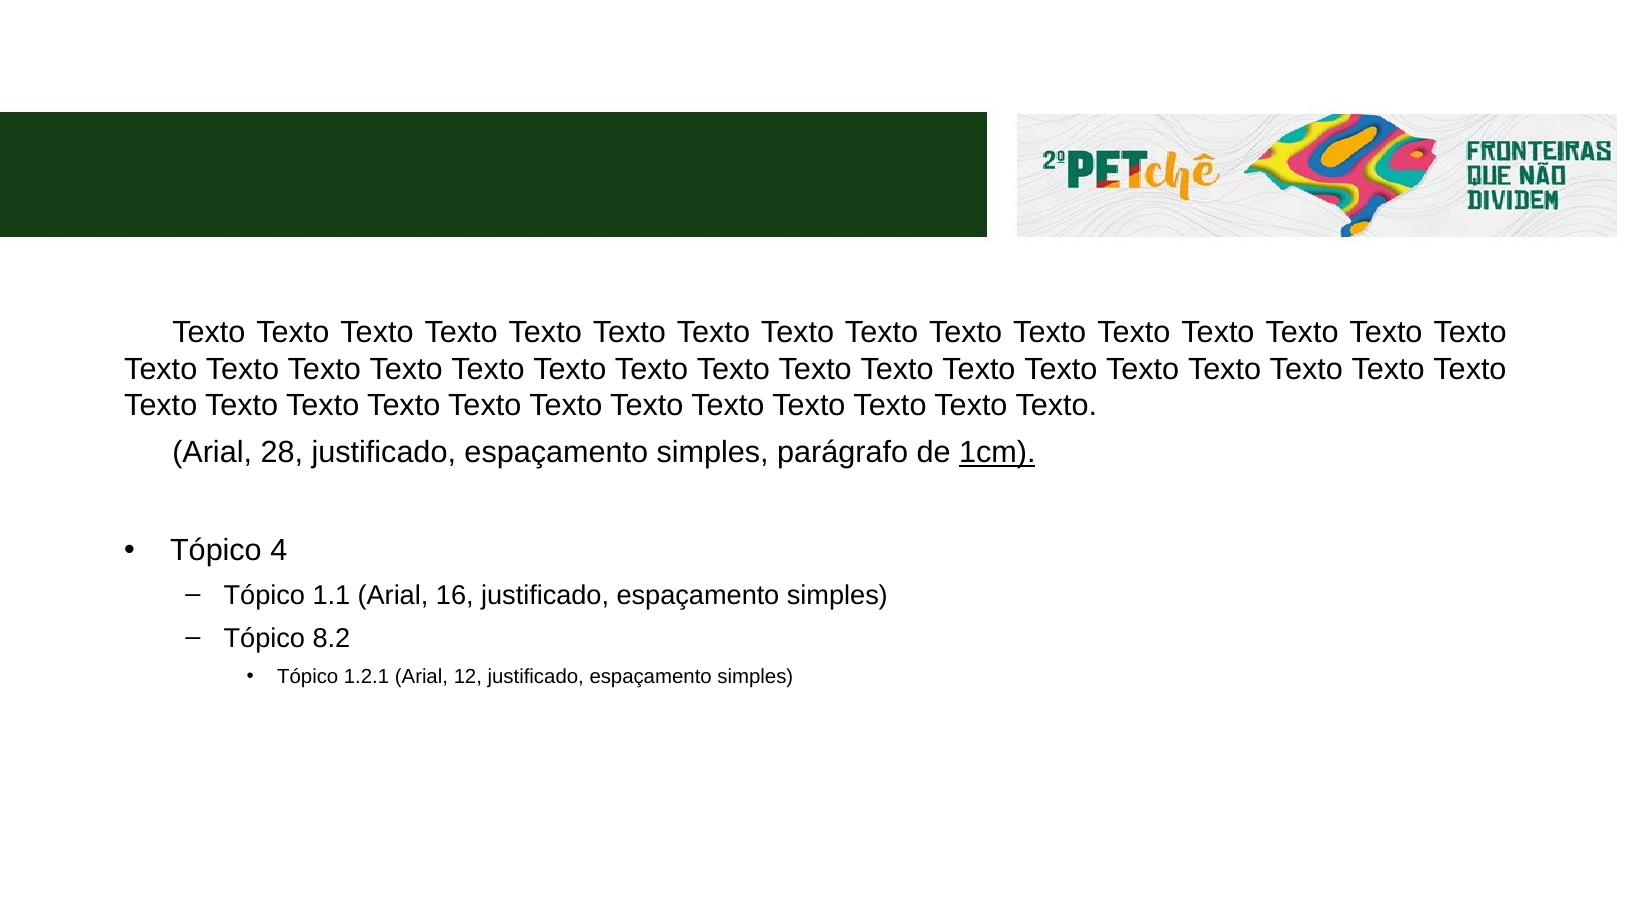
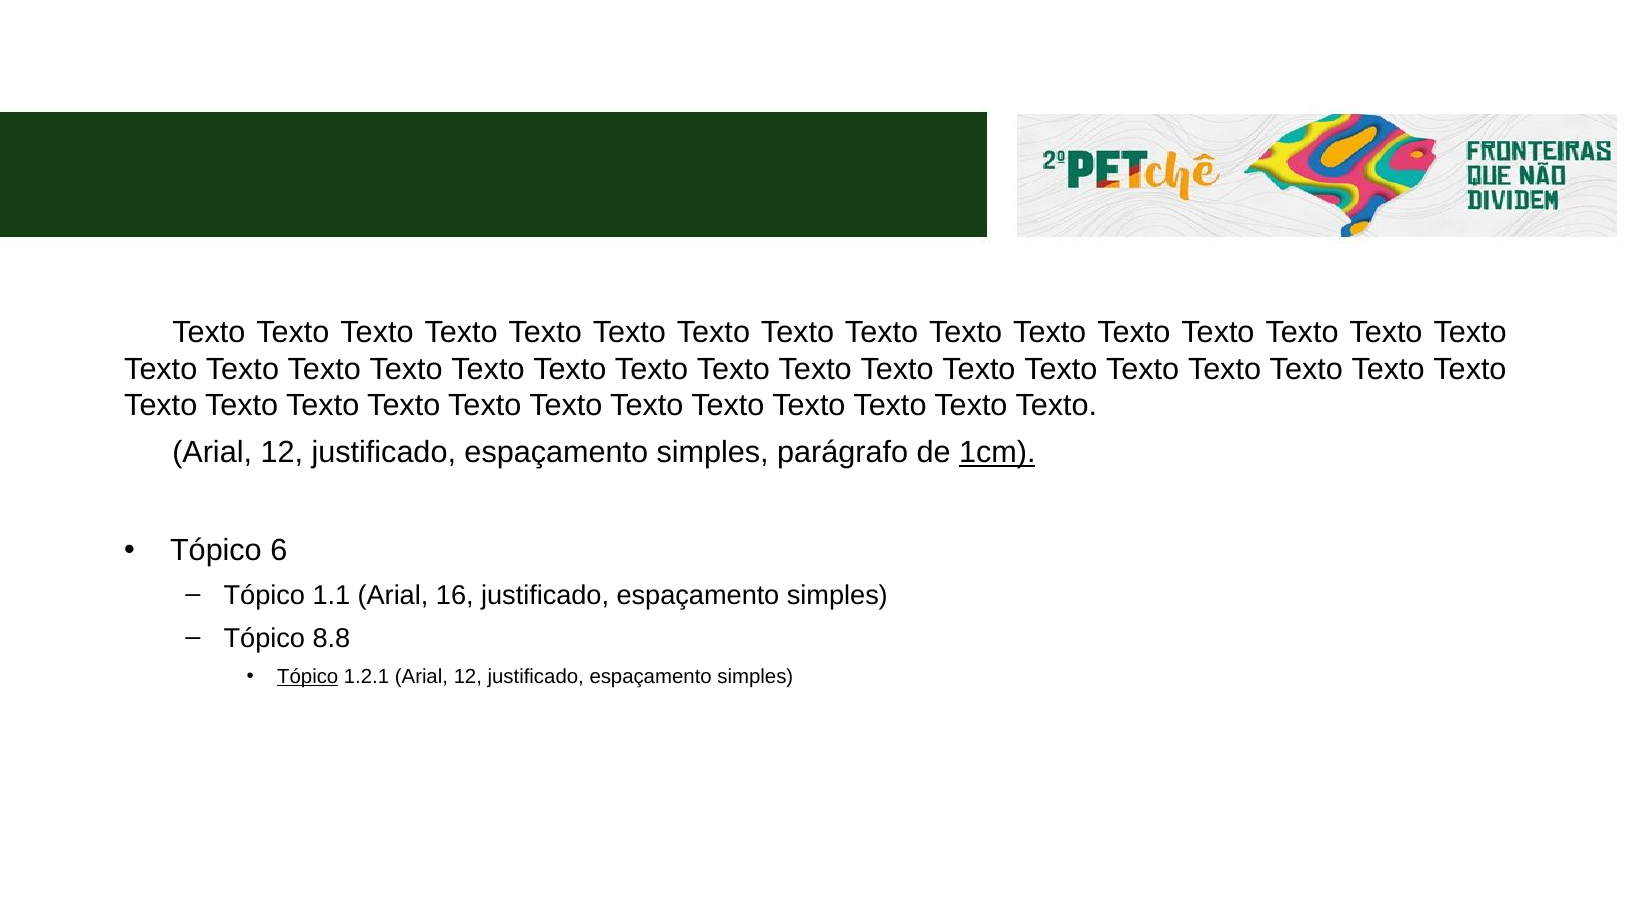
28: 28 -> 12 (282, 453)
4: 4 -> 6 (279, 551)
8.2: 8.2 -> 8.8 (331, 638)
Tópico underline: none -> present (308, 677)
